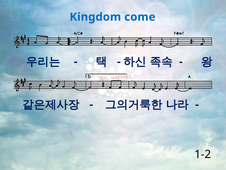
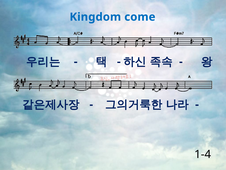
1-2: 1-2 -> 1-4 (203, 154)
